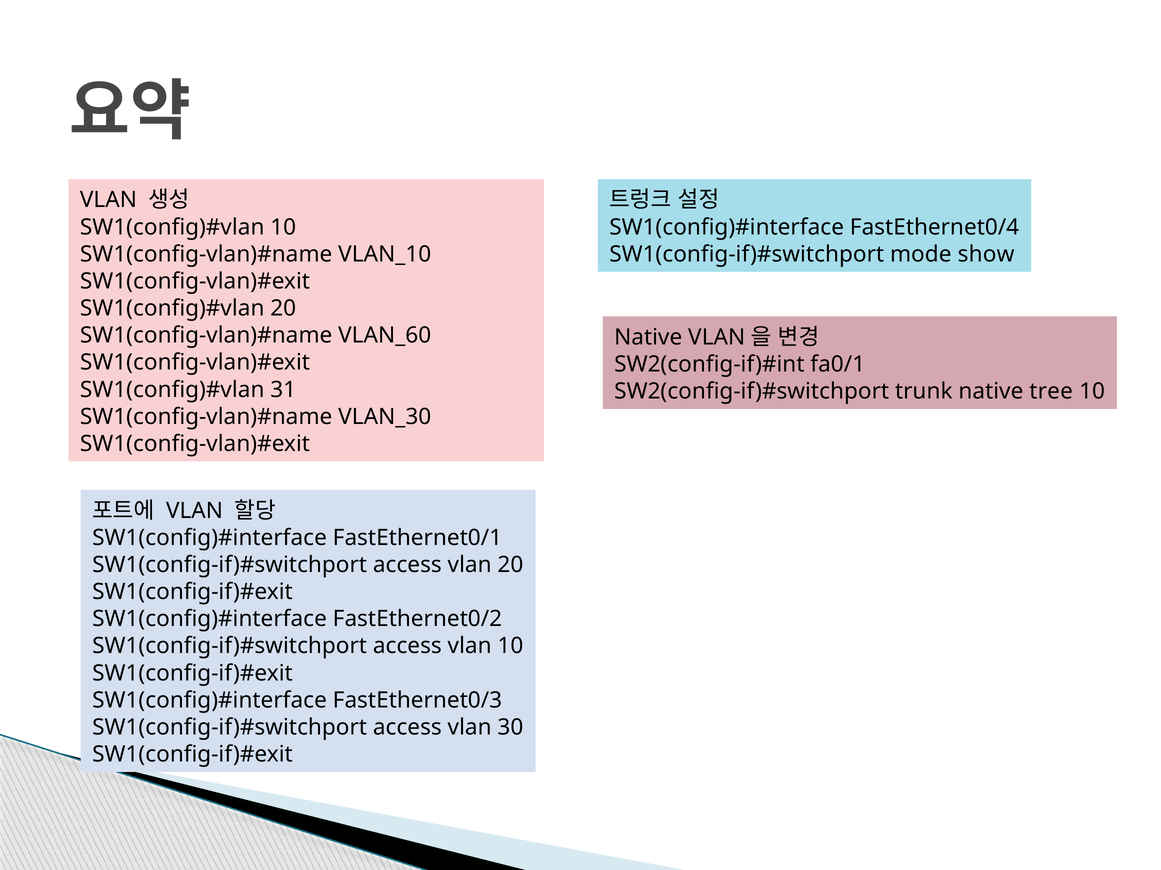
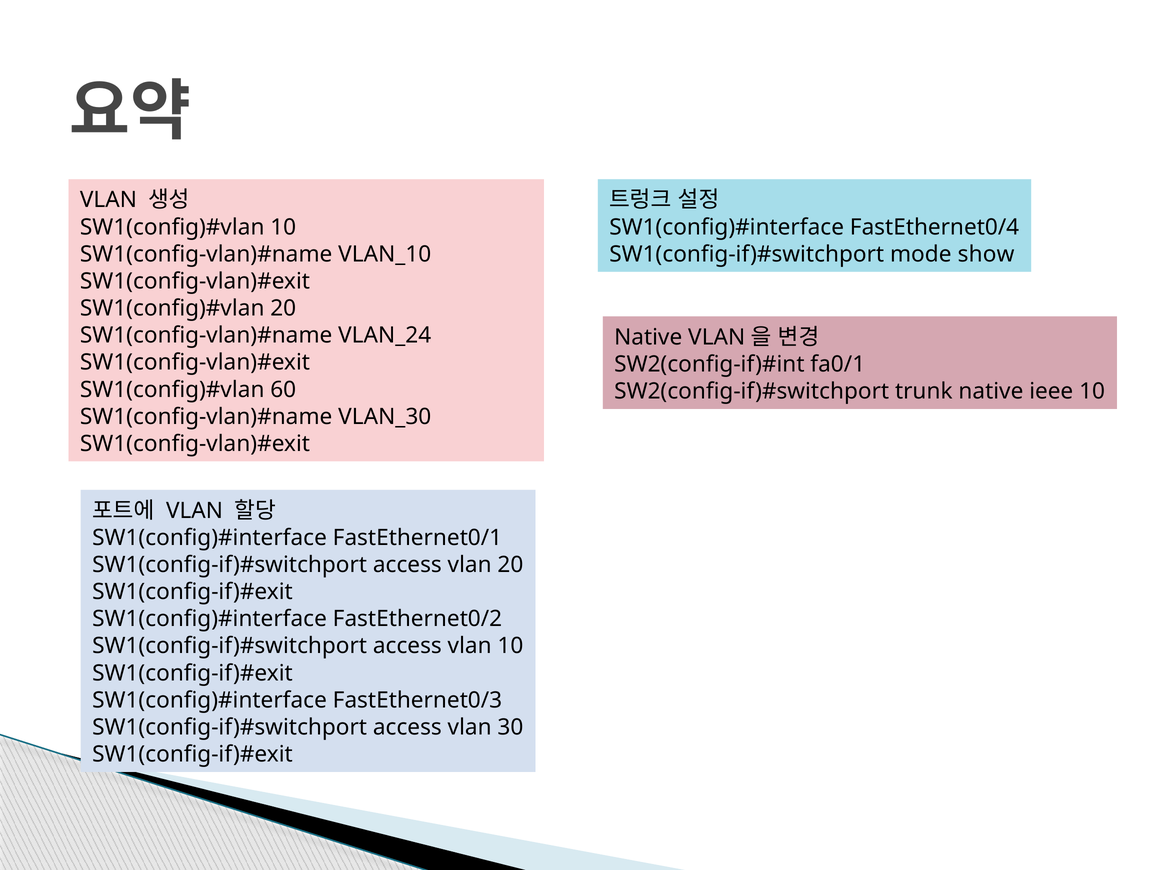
VLAN_60: VLAN_60 -> VLAN_24 (385, 336)
31: 31 -> 60 (283, 390)
tree: tree -> ieee (1051, 392)
